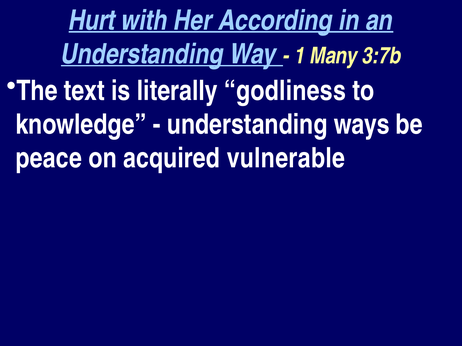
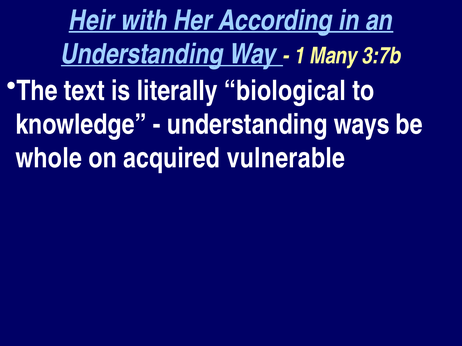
Hurt: Hurt -> Heir (92, 20)
godliness: godliness -> biological (285, 91)
peace: peace -> whole (49, 159)
